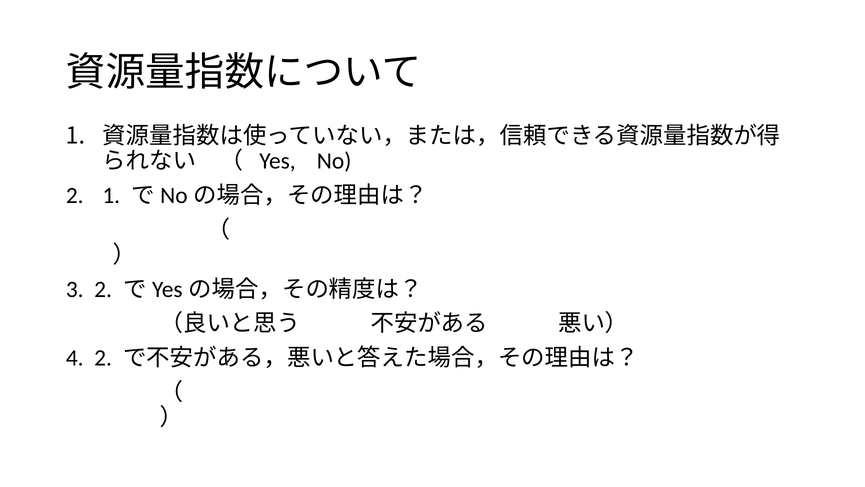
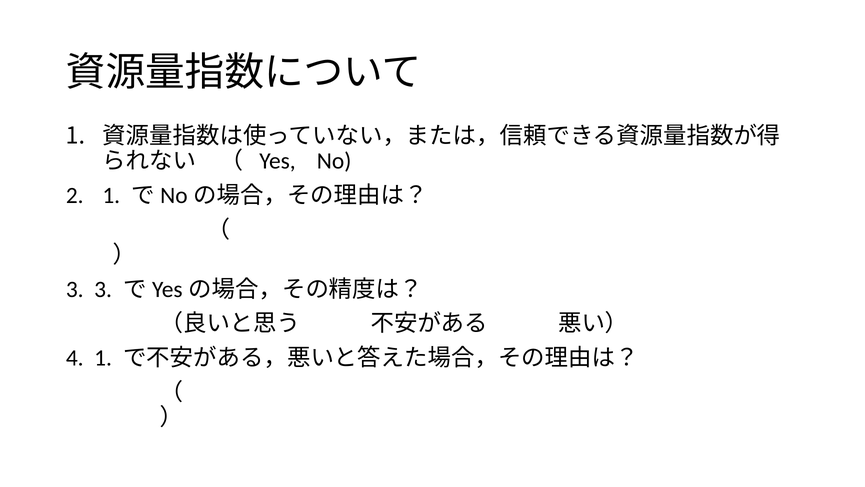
3 2: 2 -> 3 (103, 289)
4 2: 2 -> 1 (103, 358)
